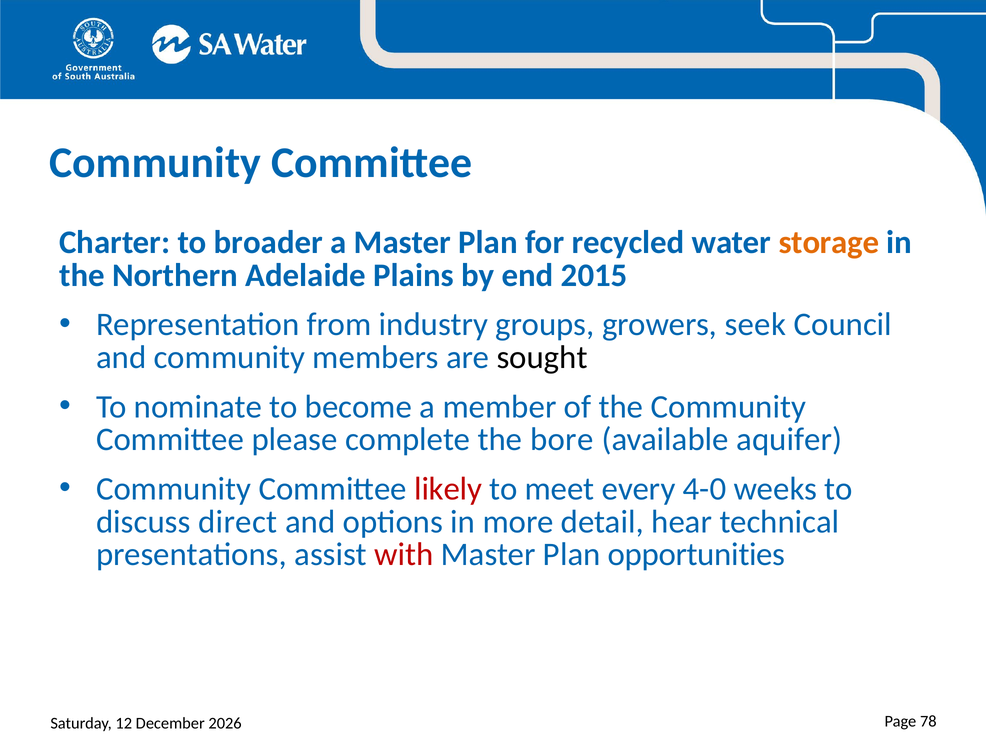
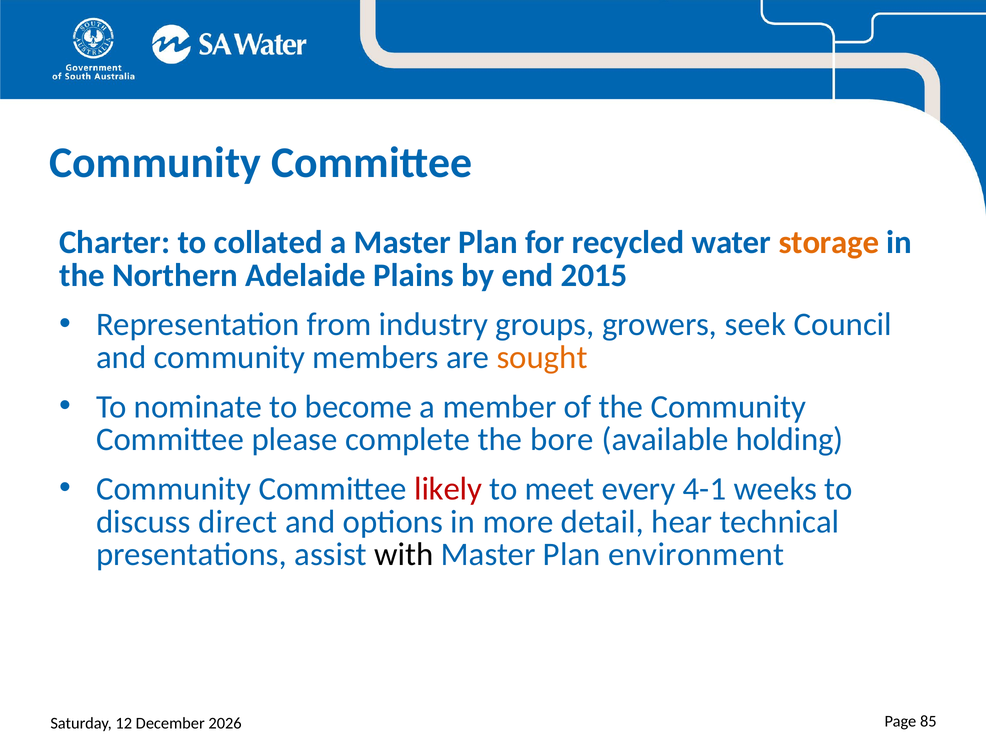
broader: broader -> collated (268, 243)
sought colour: black -> orange (542, 358)
aquifer: aquifer -> holding (789, 440)
4-0: 4-0 -> 4-1 (704, 489)
with colour: red -> black (404, 555)
opportunities: opportunities -> environment (696, 555)
78: 78 -> 85 (928, 722)
